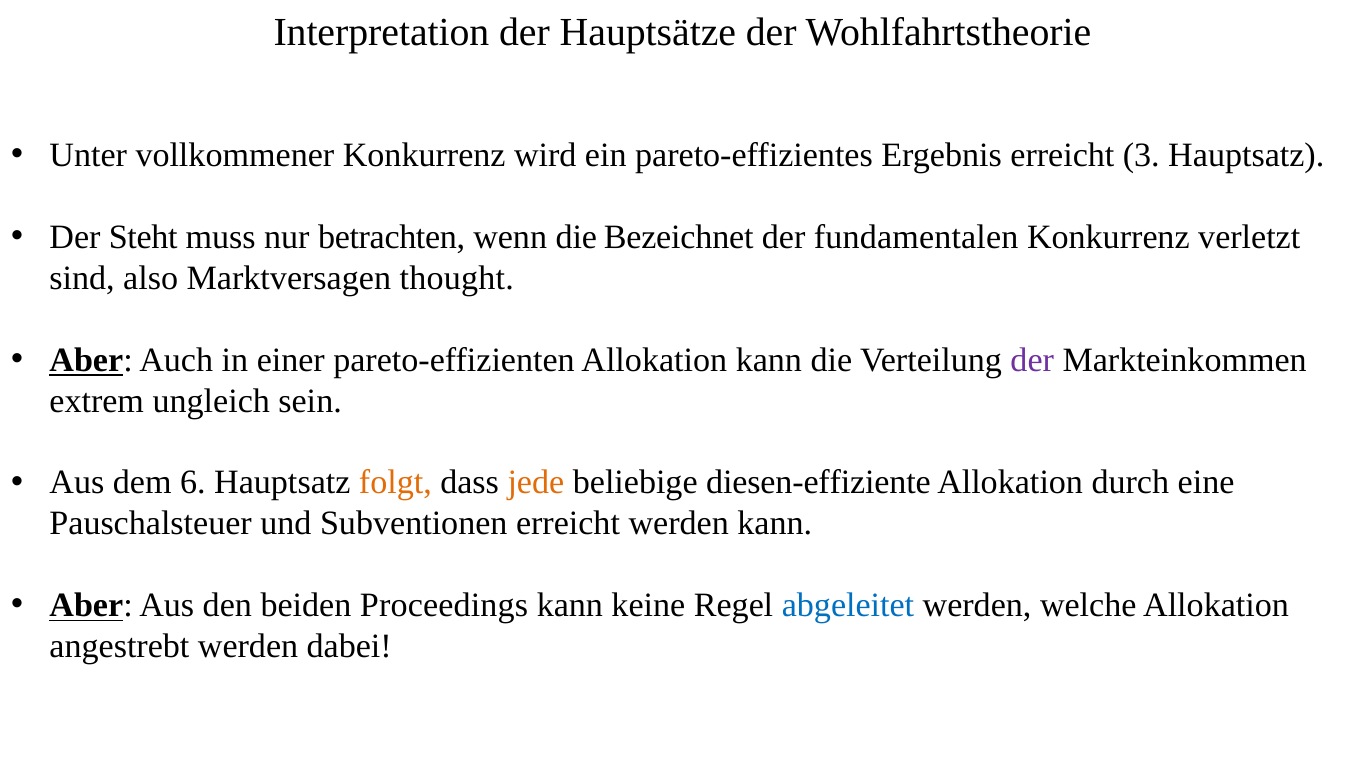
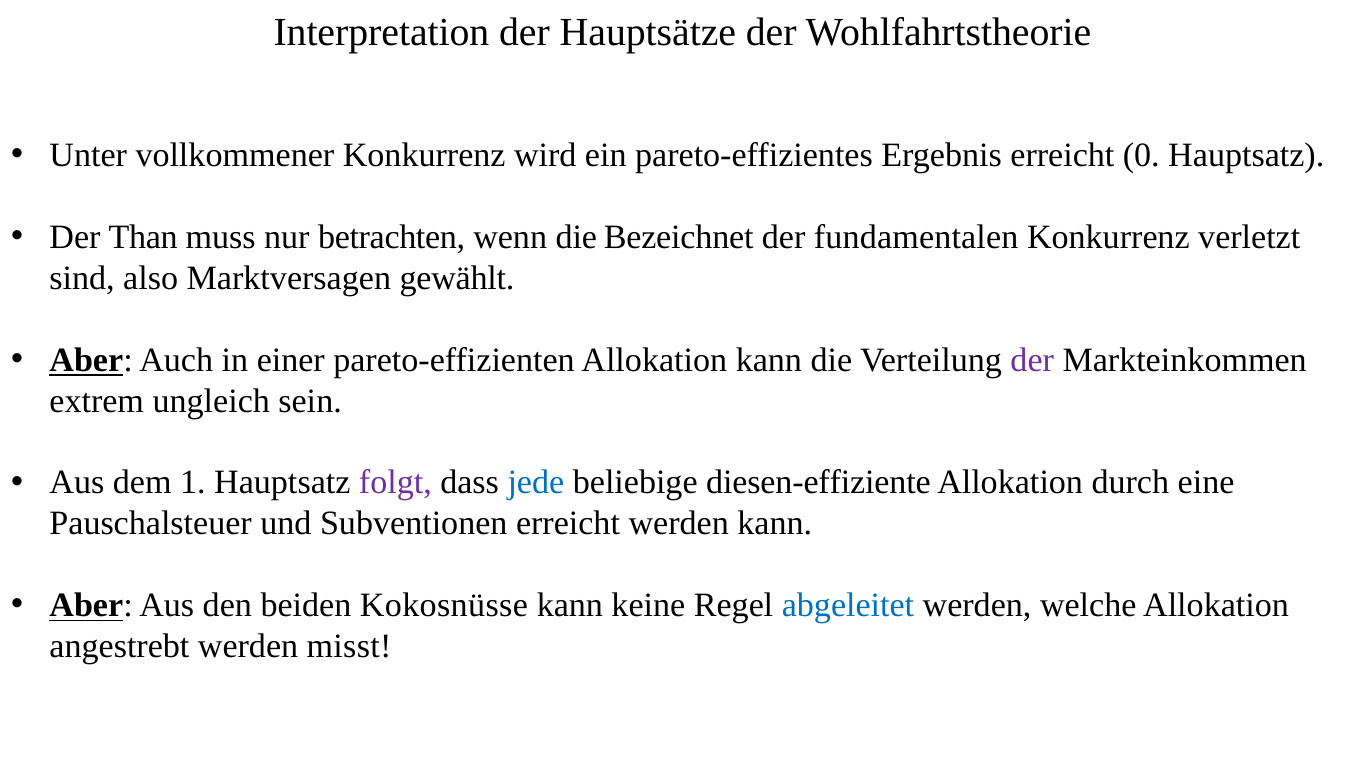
3: 3 -> 0 (1141, 155)
Steht: Steht -> Than (143, 237)
thought: thought -> gewählt (457, 278)
6: 6 -> 1 (193, 483)
folgt colour: orange -> purple (395, 483)
jede colour: orange -> blue (536, 483)
Proceedings: Proceedings -> Kokosnüsse (444, 606)
dabei: dabei -> misst (349, 647)
